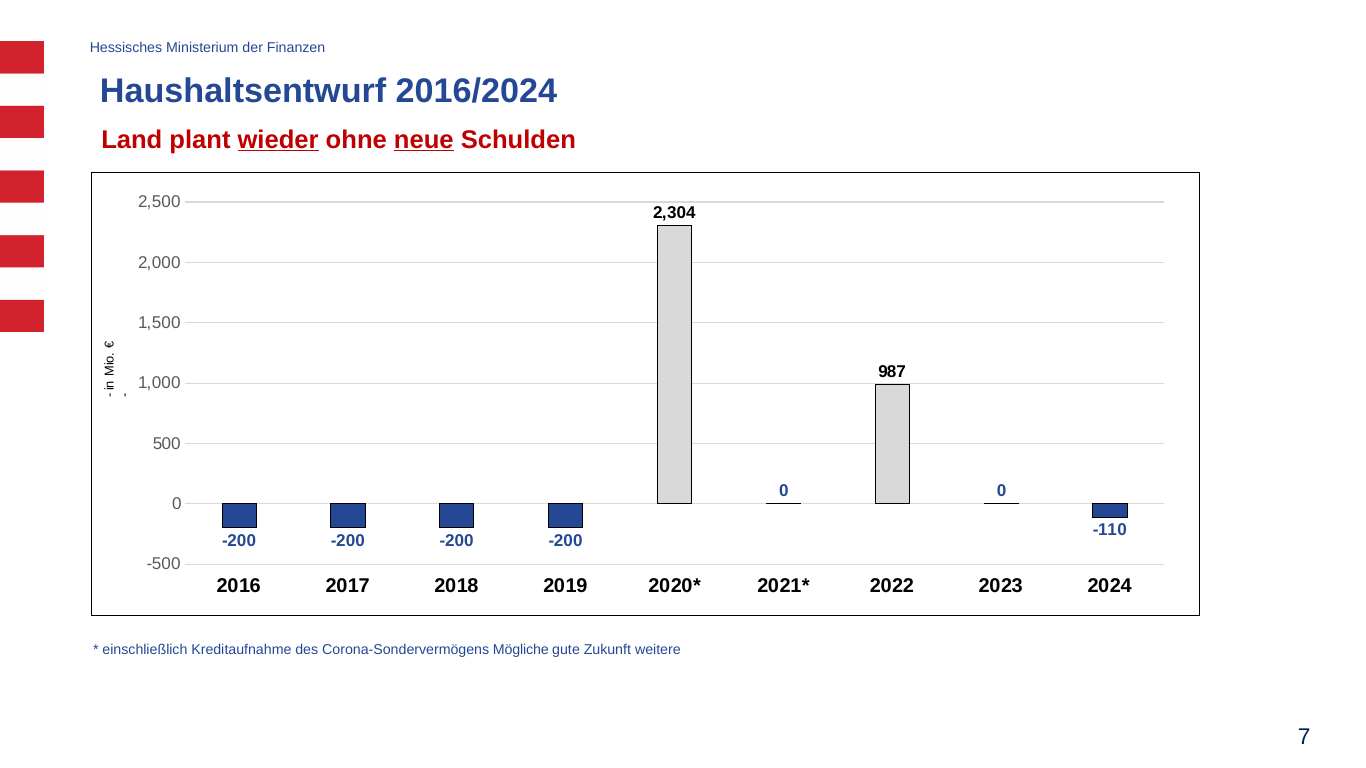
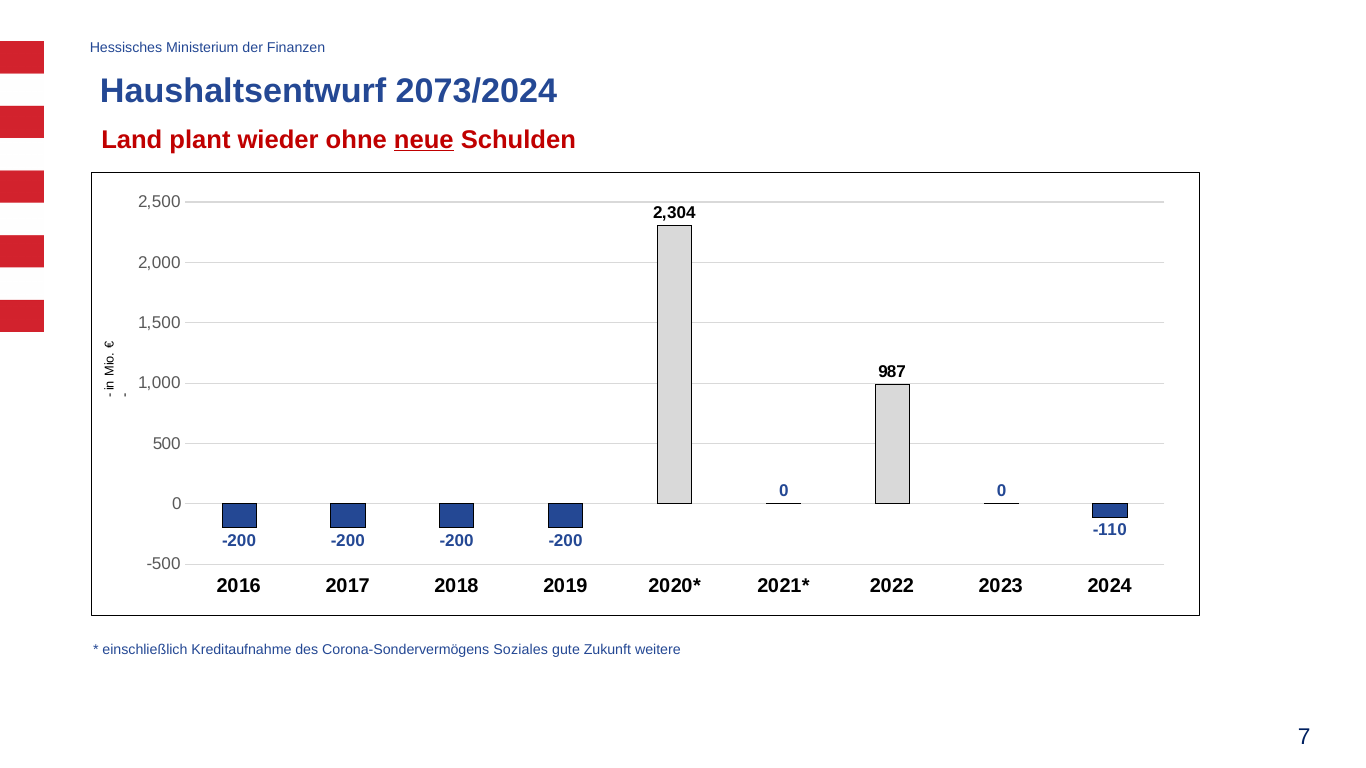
2016/2024: 2016/2024 -> 2073/2024 (476, 92)
wieder underline: present -> none (278, 140)
Mögliche: Mögliche -> Soziales (521, 650)
